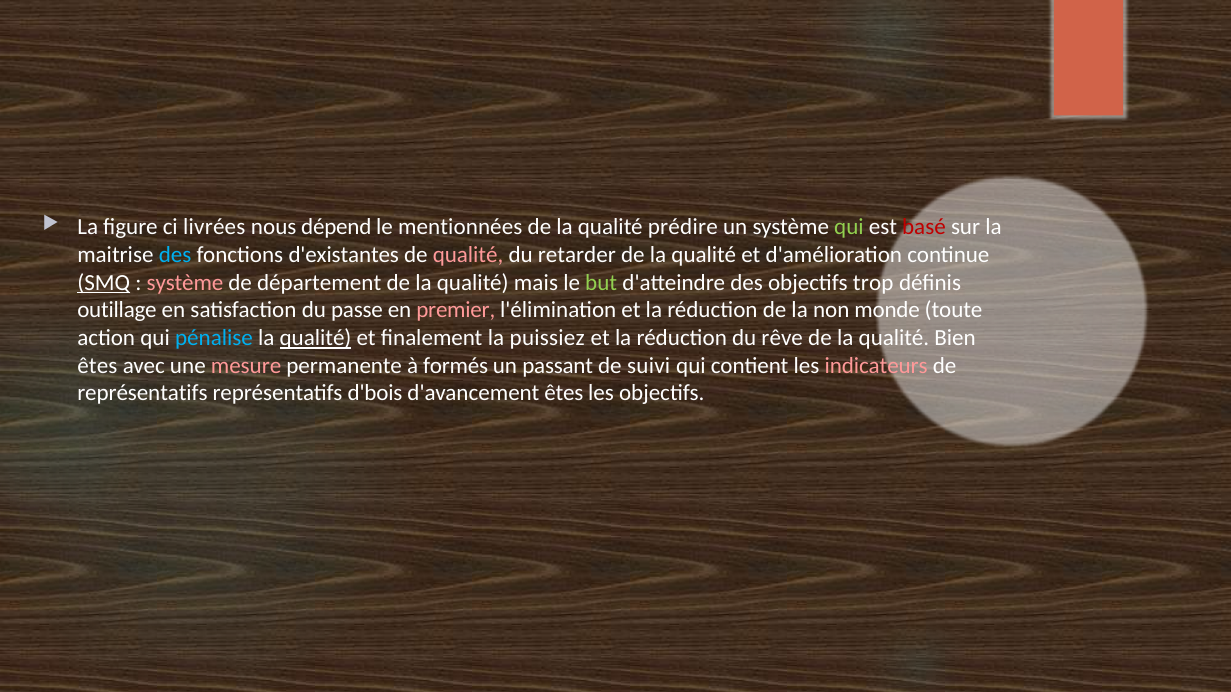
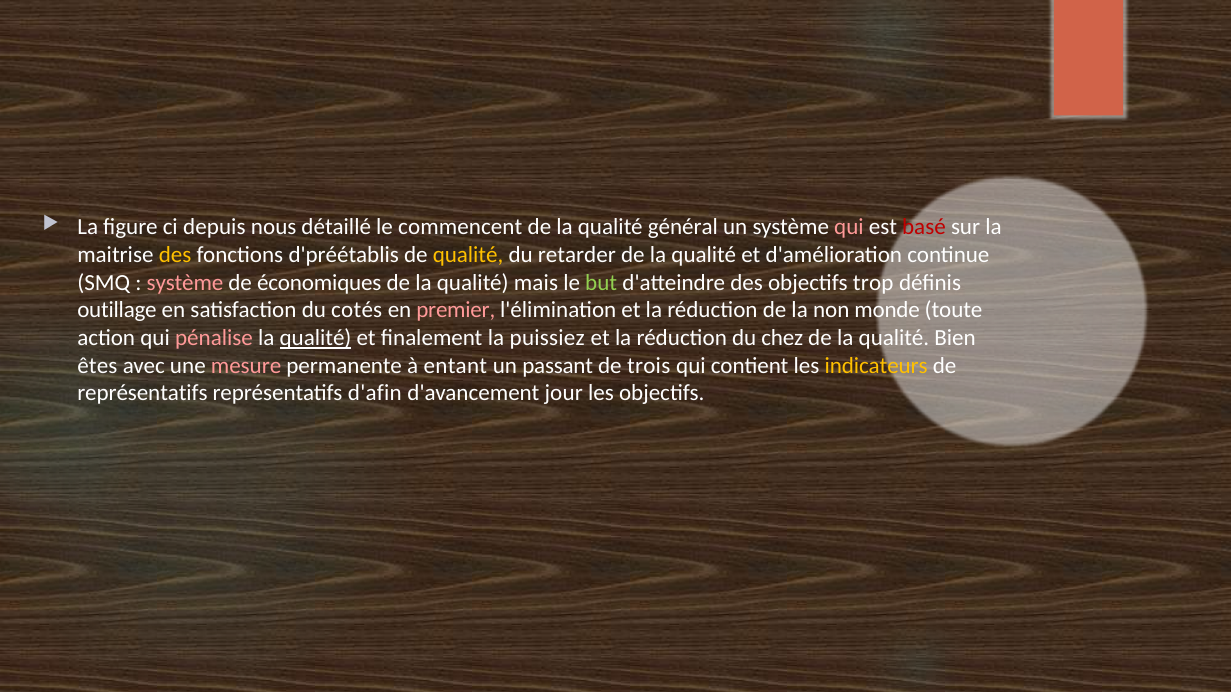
livrées: livrées -> depuis (214, 227)
dépend: dépend -> détaillé (336, 227)
mentionnées: mentionnées -> commencent (460, 227)
prédire: prédire -> général (683, 227)
qui colour: light green -> pink (849, 227)
des colour: light blue -> yellow (175, 255)
d'existantes: d'existantes -> d'préétablis (344, 255)
qualité colour: pink -> yellow (468, 255)
SMQ underline: present -> none (104, 283)
département: département -> économiques (319, 283)
passe: passe -> cotés (357, 310)
pénalise colour: light blue -> pink (214, 338)
rêve: rêve -> chez (782, 338)
formés: formés -> entant (455, 366)
suivi: suivi -> trois (649, 366)
indicateurs colour: pink -> yellow (876, 366)
d'bois: d'bois -> d'afin (375, 394)
d'avancement êtes: êtes -> jour (564, 394)
